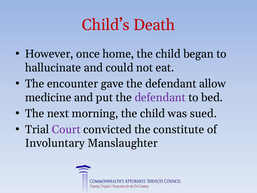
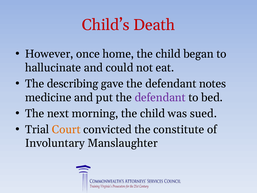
encounter: encounter -> describing (73, 84)
allow: allow -> notes (213, 84)
Court colour: purple -> orange (66, 129)
